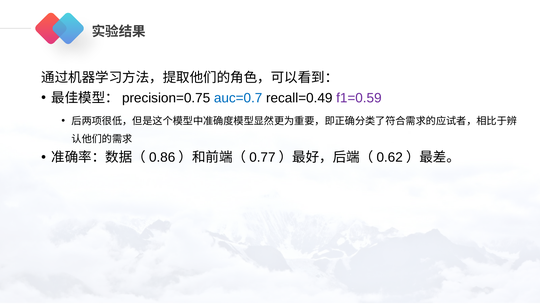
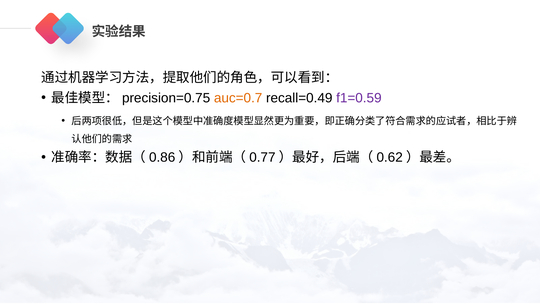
auc=0.7 colour: blue -> orange (238, 98)
